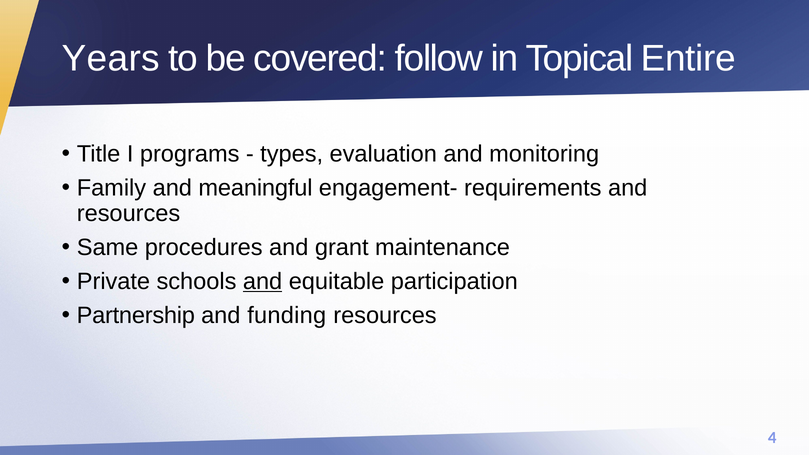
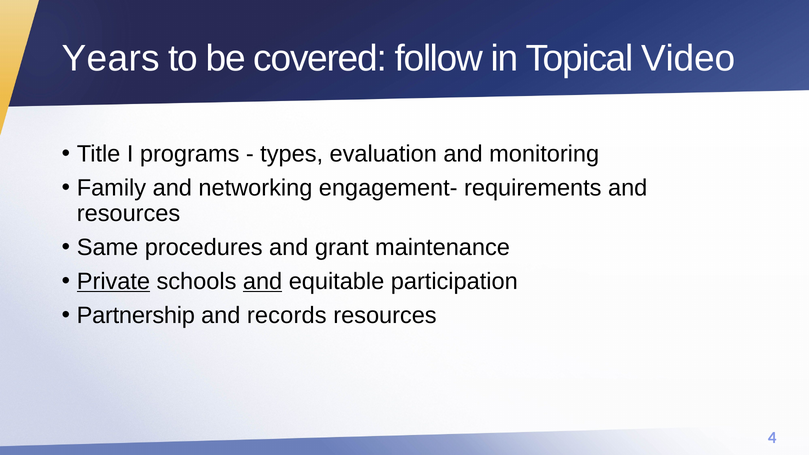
Entire: Entire -> Video (688, 59)
meaningful: meaningful -> networking (255, 188)
Private underline: none -> present (113, 281)
funding: funding -> records (287, 315)
